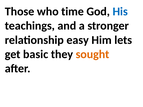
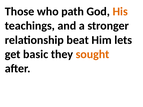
time: time -> path (73, 11)
His colour: blue -> orange (120, 11)
easy: easy -> beat (78, 40)
